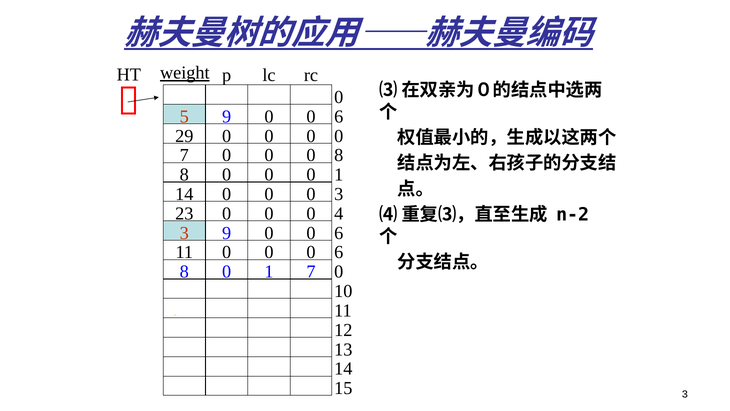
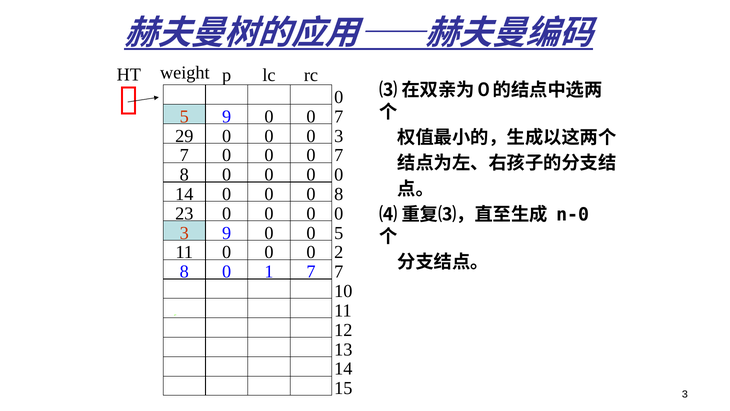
weight underline: present -> none (185, 73)
5 6: 6 -> 7 (339, 116)
29 0: 0 -> 3 (339, 136)
7 8: 8 -> 7 (339, 155)
1: 1 -> 0 (339, 175)
14 3: 3 -> 8 (339, 194)
23 4: 4 -> 0 (339, 213)
n-2: n-2 -> n-0 (573, 214)
3 6: 6 -> 5 (339, 233)
11 6: 6 -> 2 (339, 252)
0: 0 -> 7 (339, 272)
